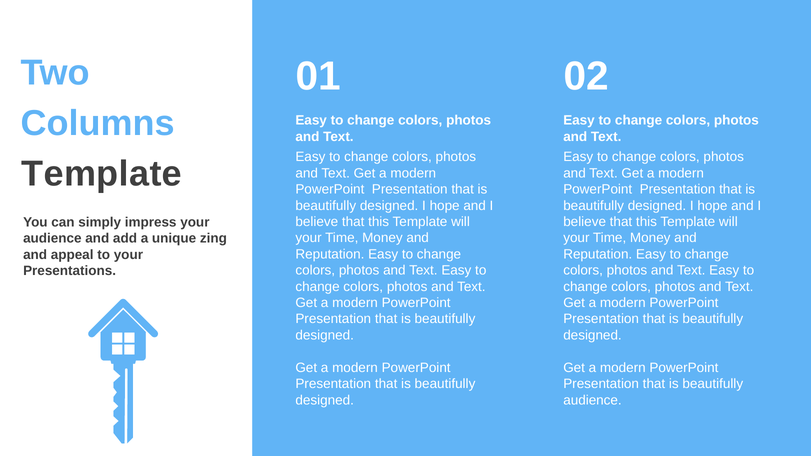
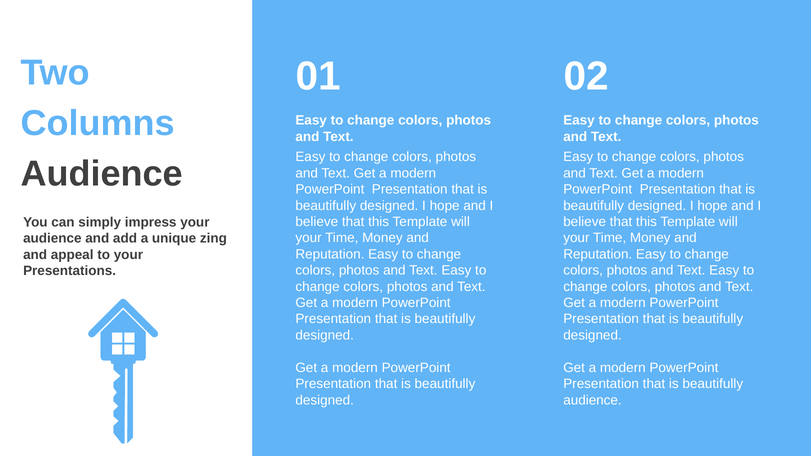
Template: Template -> Audience (102, 174)
